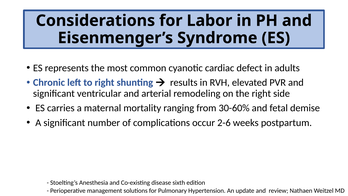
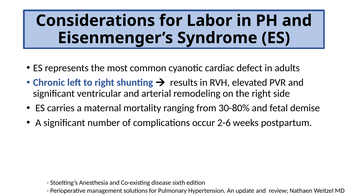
30-60%: 30-60% -> 30-80% (234, 108)
